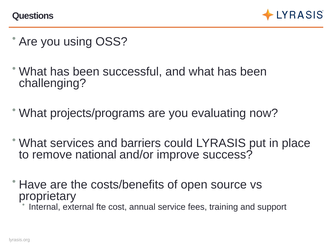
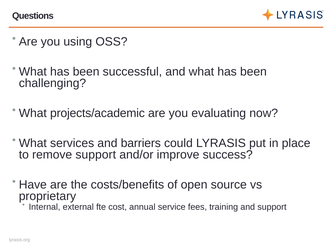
projects/programs: projects/programs -> projects/academic (97, 113)
remove national: national -> support (96, 155)
